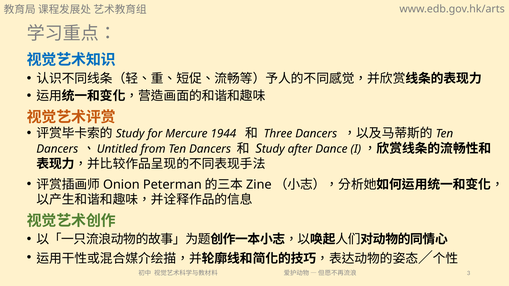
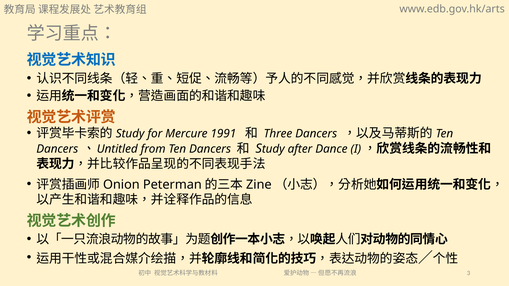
1944: 1944 -> 1991 (223, 134)
